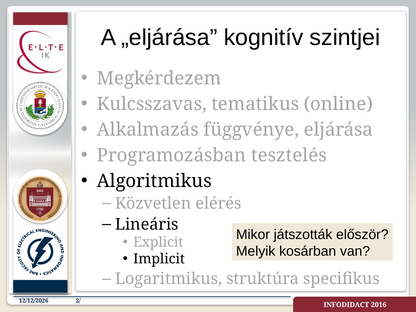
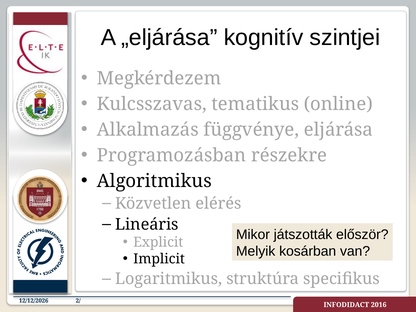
tesztelés: tesztelés -> részekre (289, 155)
